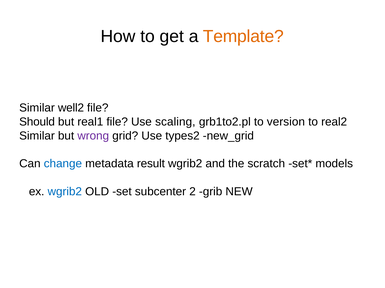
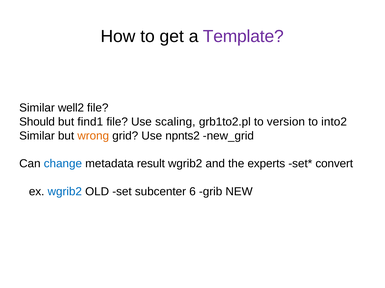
Template colour: orange -> purple (243, 36)
real1: real1 -> find1 (90, 122)
real2: real2 -> into2 (334, 122)
wrong colour: purple -> orange (93, 136)
types2: types2 -> npnts2 (183, 136)
scratch: scratch -> experts (266, 164)
models: models -> convert (334, 164)
2: 2 -> 6 (192, 192)
